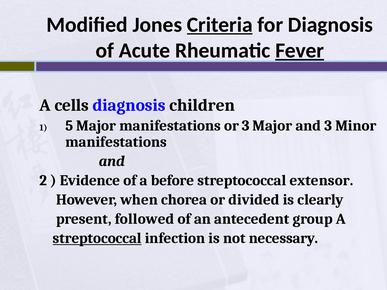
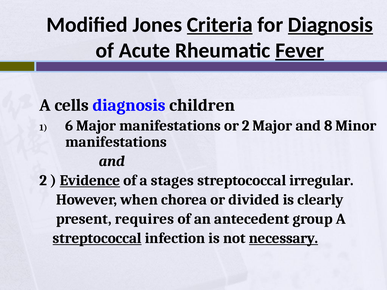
Diagnosis underline: none -> present (330, 25)
5: 5 -> 6 (69, 126)
or 3: 3 -> 2 (246, 126)
and 3: 3 -> 8 (328, 126)
Evidence underline: none -> present (90, 181)
before: before -> stages (172, 181)
extensor: extensor -> irregular (322, 181)
followed: followed -> requires (145, 219)
necessary underline: none -> present (283, 238)
